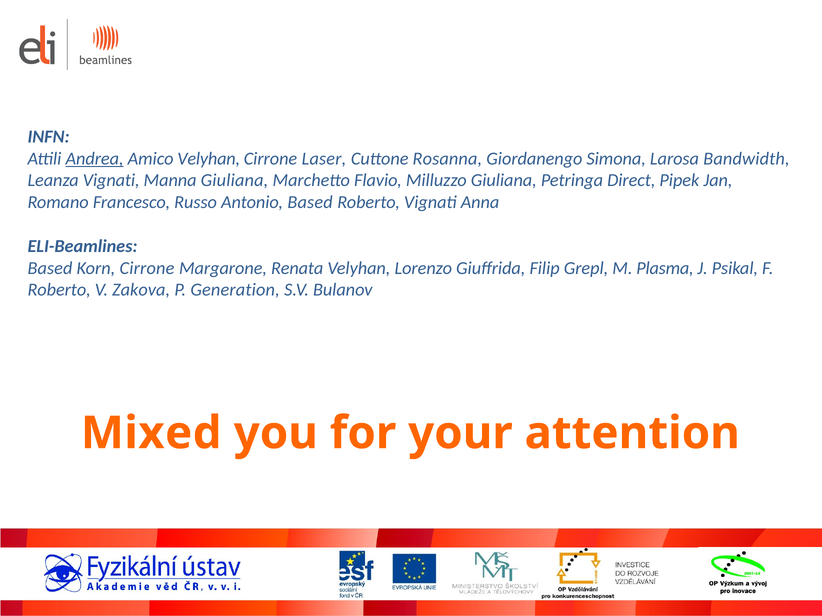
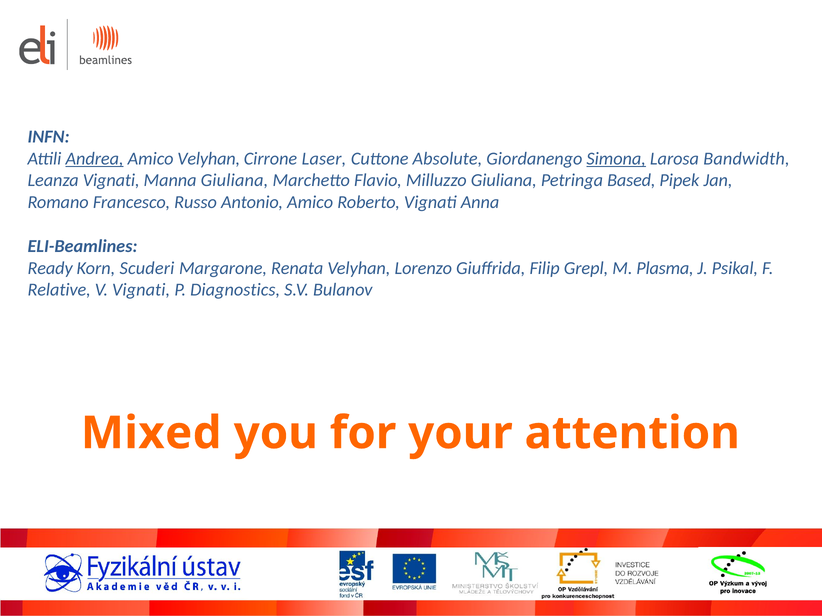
Rosanna: Rosanna -> Absolute (447, 159)
Simona underline: none -> present (616, 159)
Direct: Direct -> Based (631, 181)
Antonio Based: Based -> Amico (310, 202)
Based: Based -> Ready (50, 268)
Korn Cirrone: Cirrone -> Scuderi (147, 268)
Roberto: Roberto -> Relative (59, 290)
V Zakova: Zakova -> Vignati (141, 290)
Generation: Generation -> Diagnostics (235, 290)
